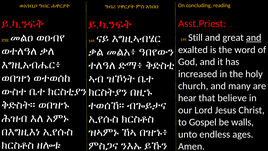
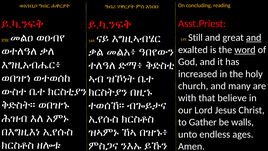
word underline: none -> present (245, 50)
hear: hear -> with (187, 98)
Gospel: Gospel -> Gather (203, 122)
